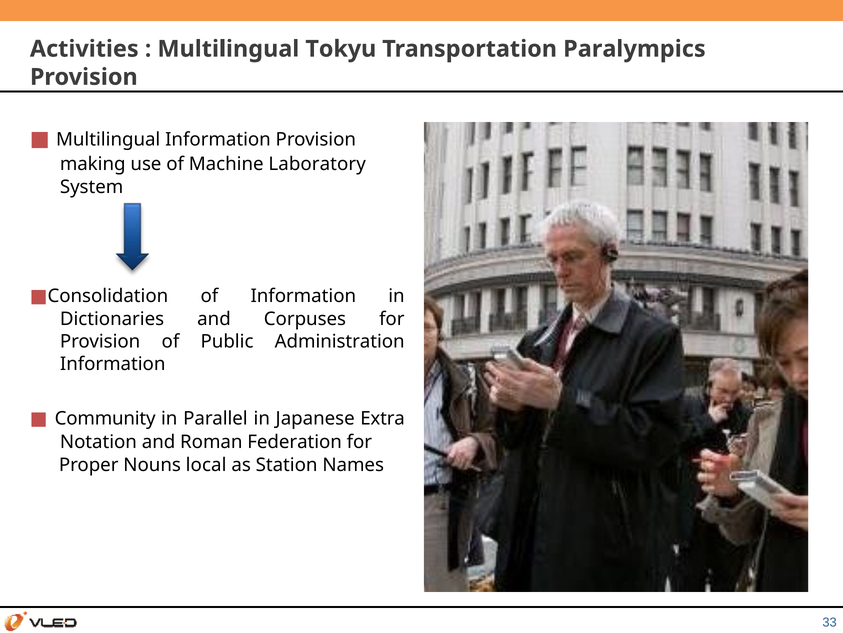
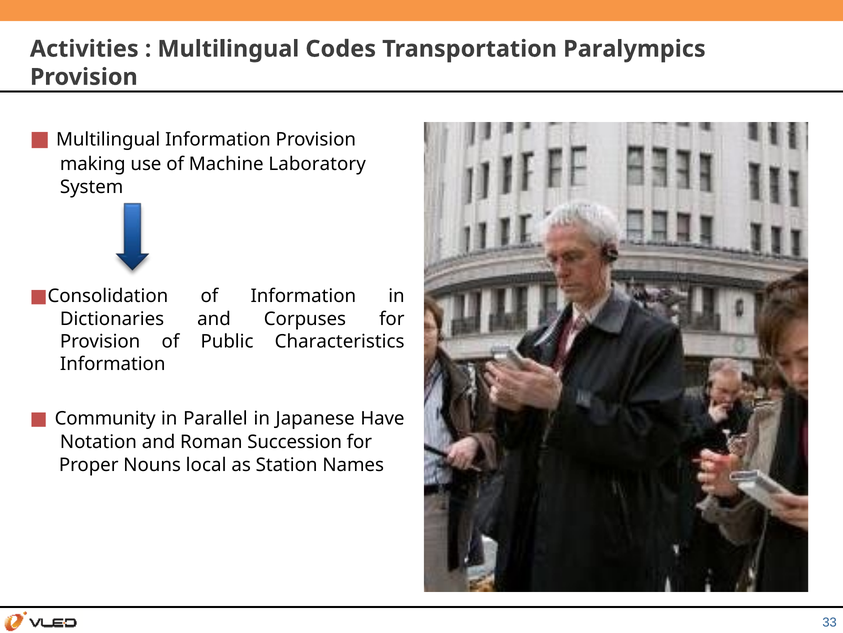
Tokyu: Tokyu -> Codes (341, 49)
Administration: Administration -> Characteristics (340, 341)
Extra: Extra -> Have (382, 418)
Federation: Federation -> Succession (295, 442)
